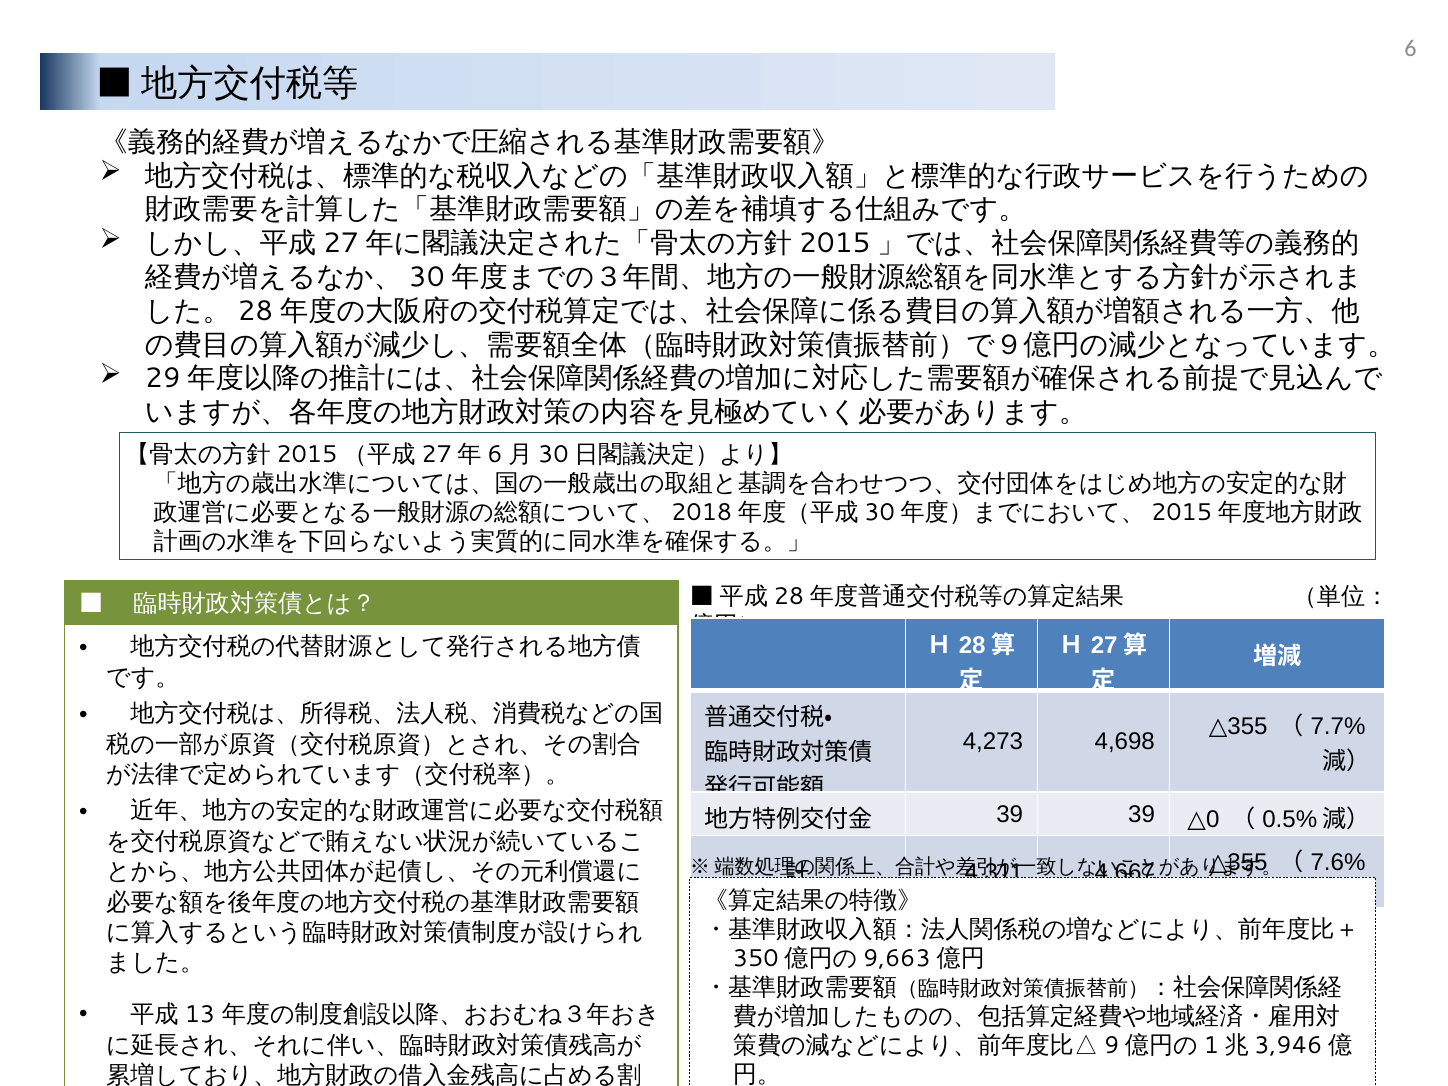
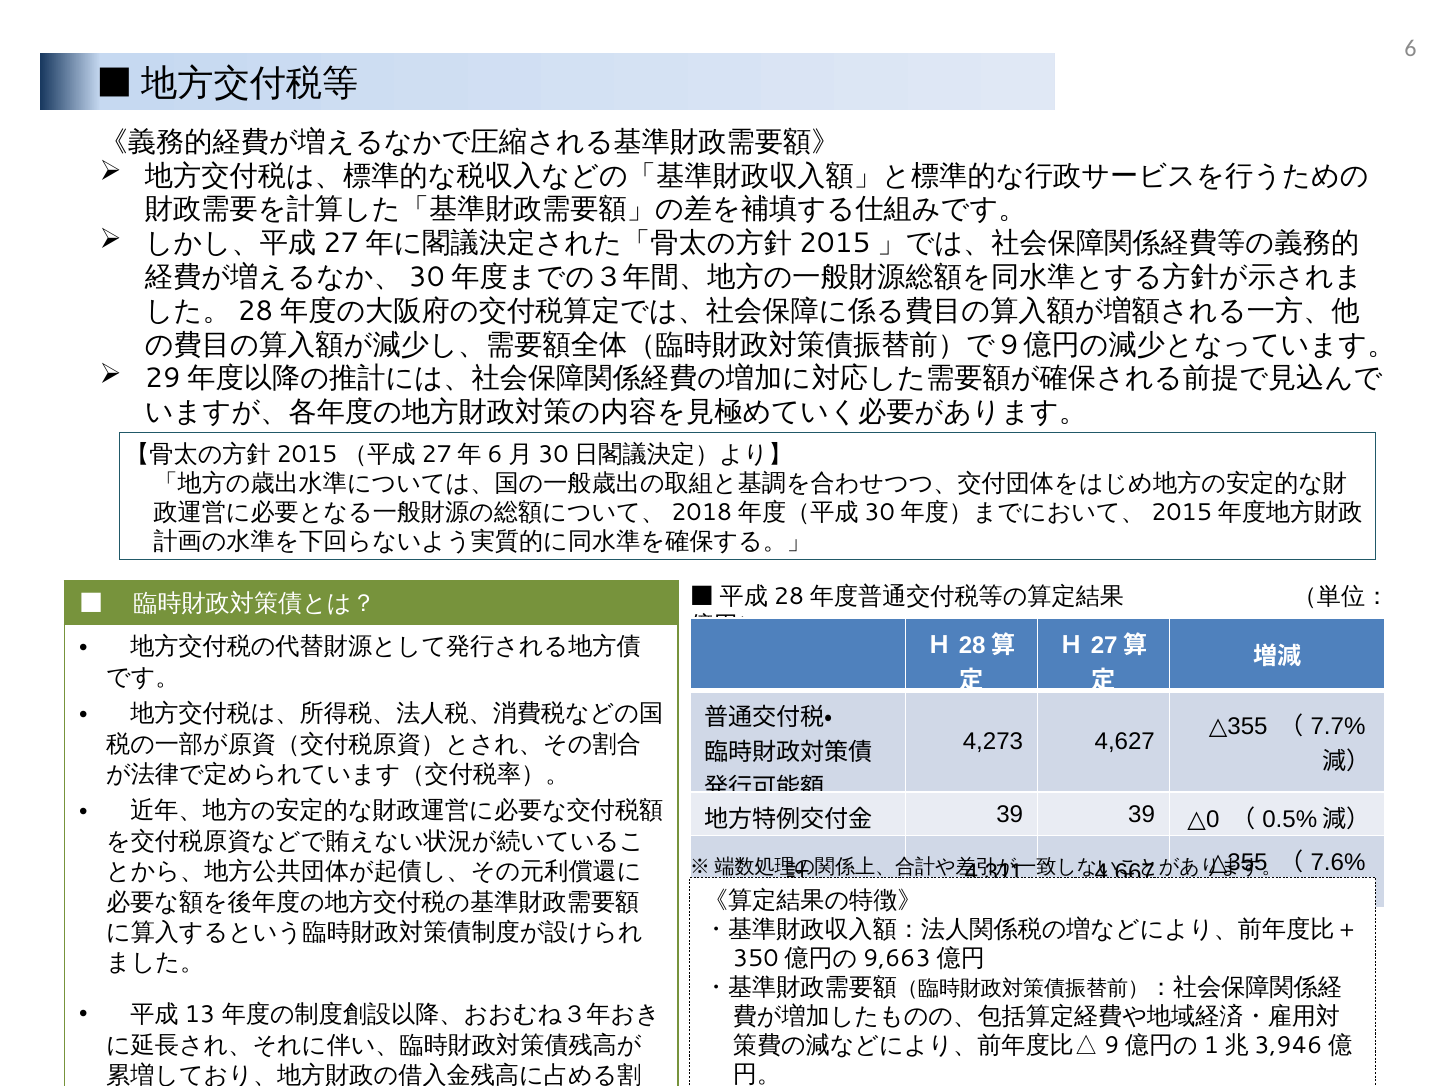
4,698: 4,698 -> 4,627 (1125, 742)
